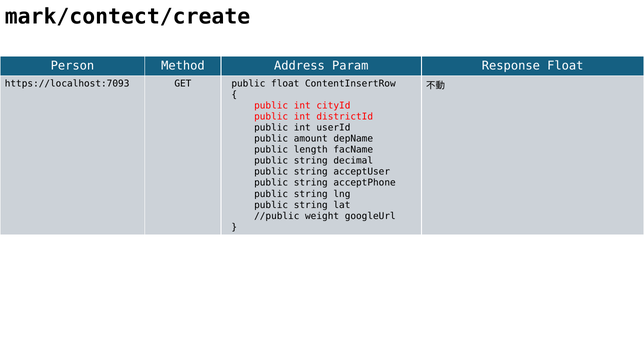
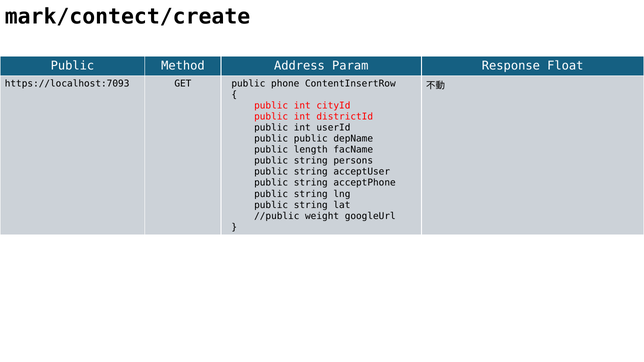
Person: Person -> Public (72, 66)
public float: float -> phone (285, 84)
public amount: amount -> public (311, 139)
decimal: decimal -> persons (353, 161)
